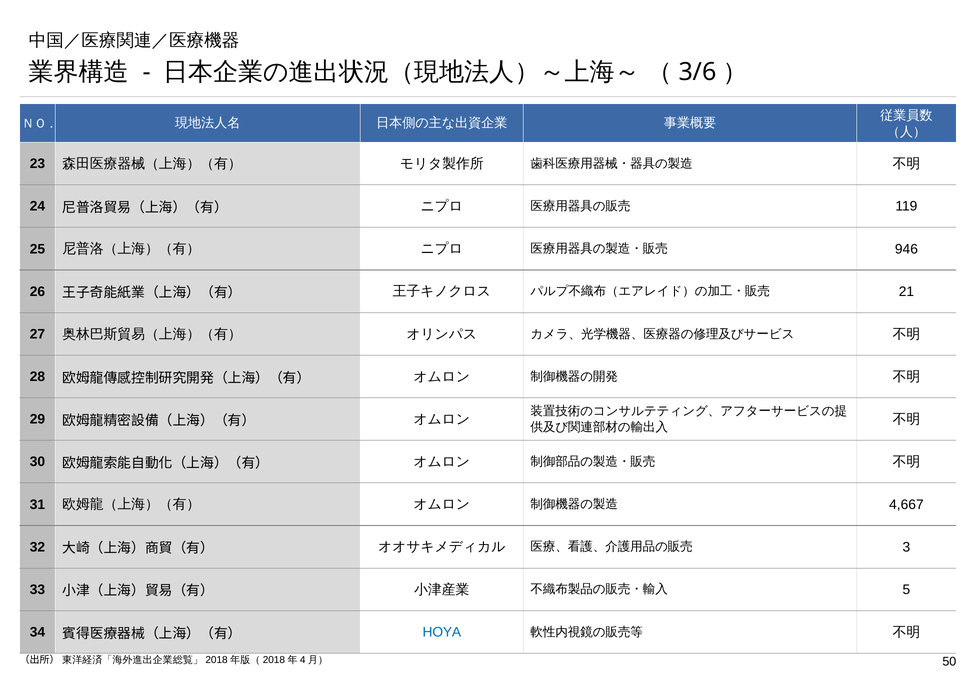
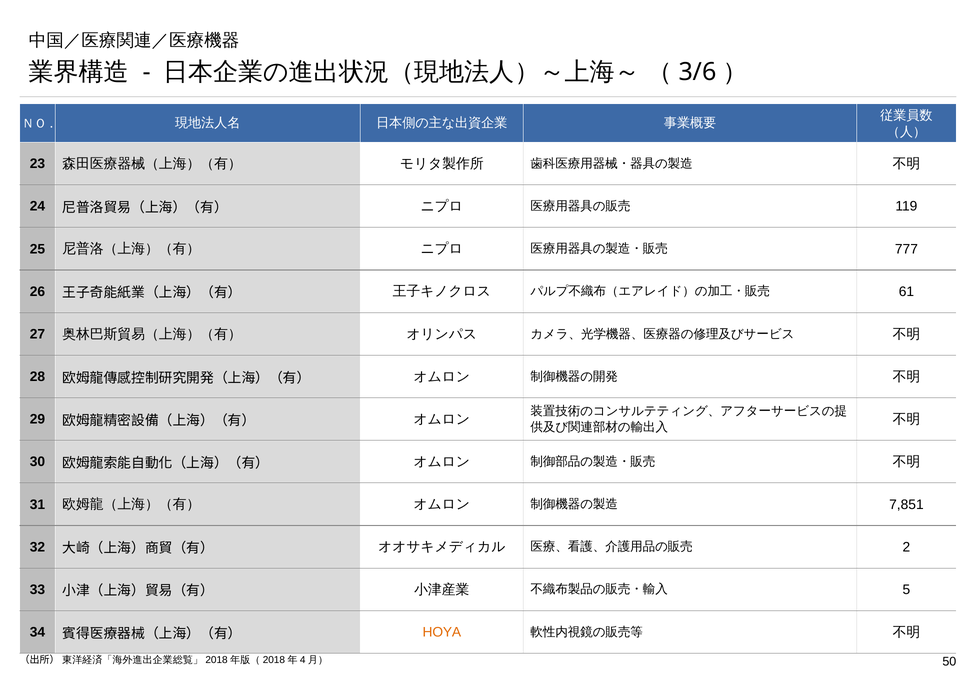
946: 946 -> 777 (906, 249)
21: 21 -> 61 (906, 291)
4,667: 4,667 -> 7,851 (906, 504)
3: 3 -> 2 (906, 547)
HOYA colour: blue -> orange (442, 632)
